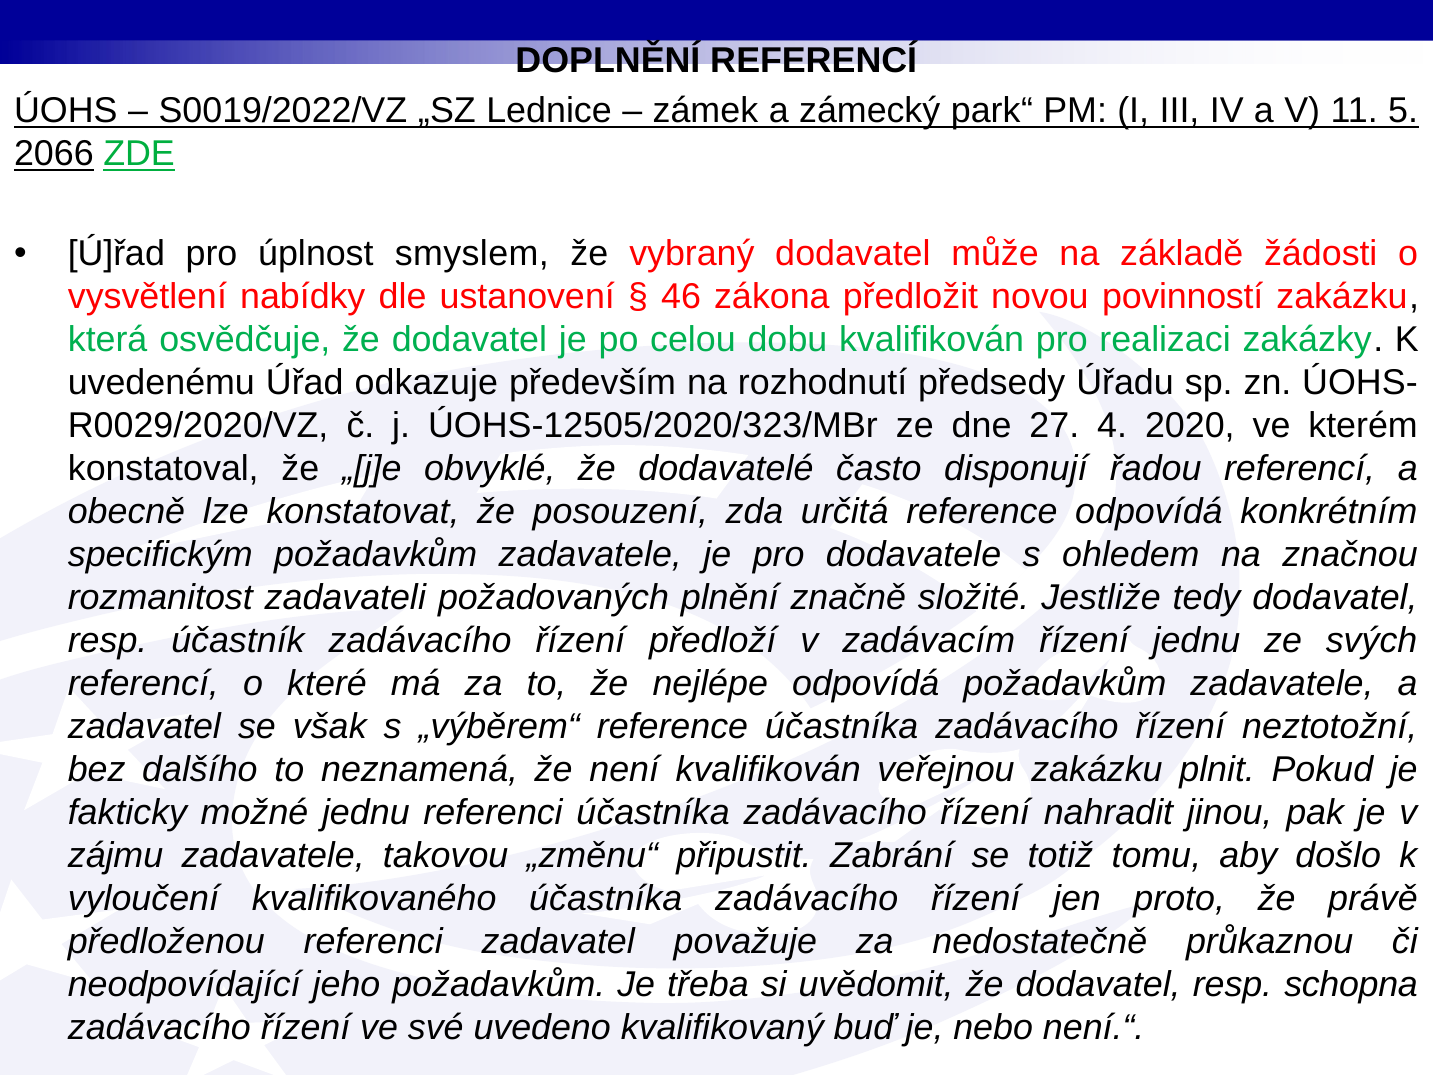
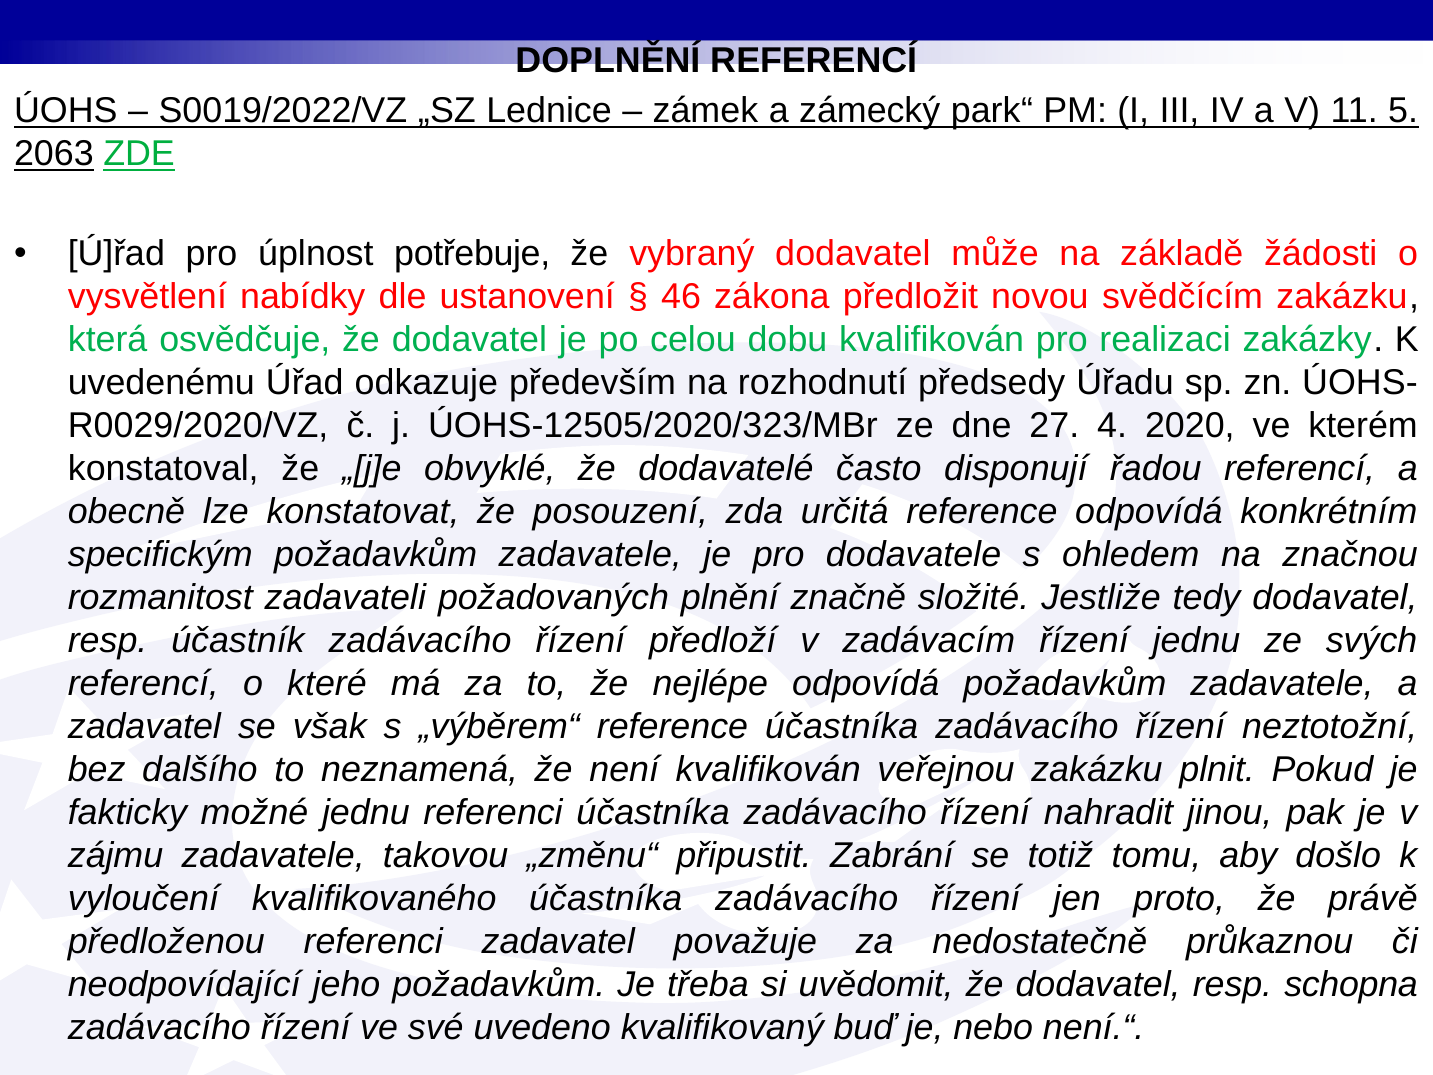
2066: 2066 -> 2063 (54, 154)
smyslem: smyslem -> potřebuje (472, 254)
povinností: povinností -> svědčícím (1183, 297)
